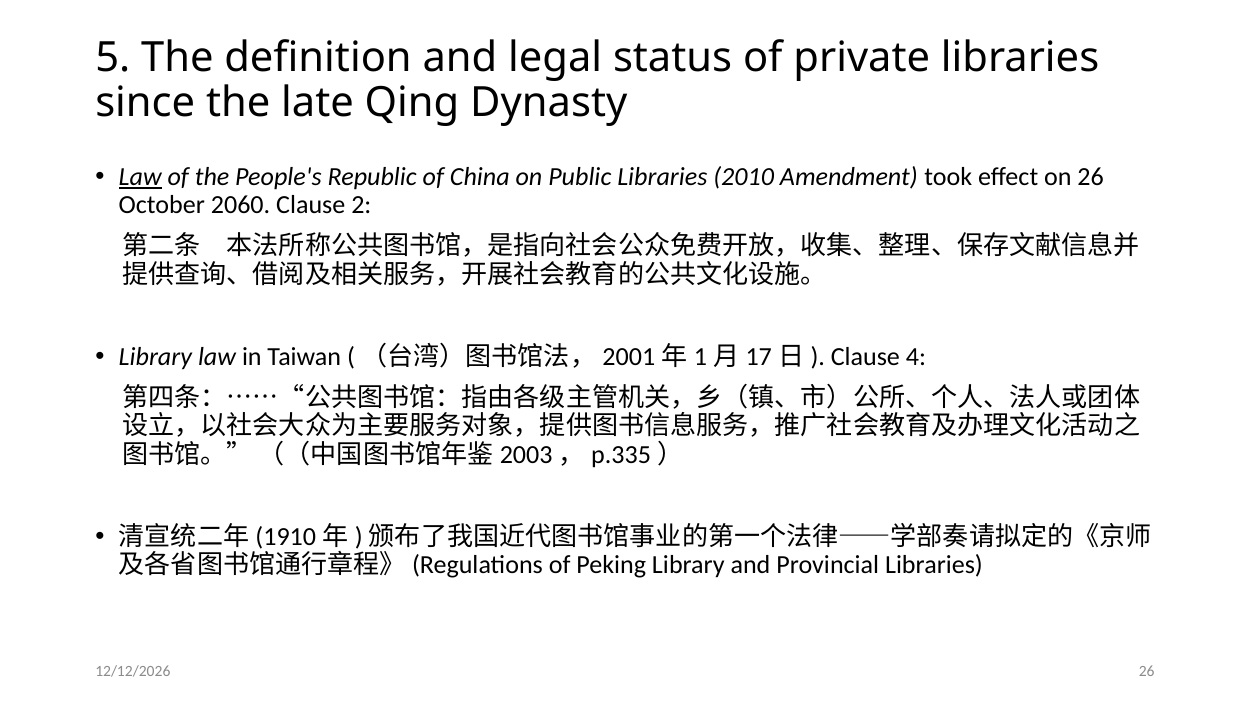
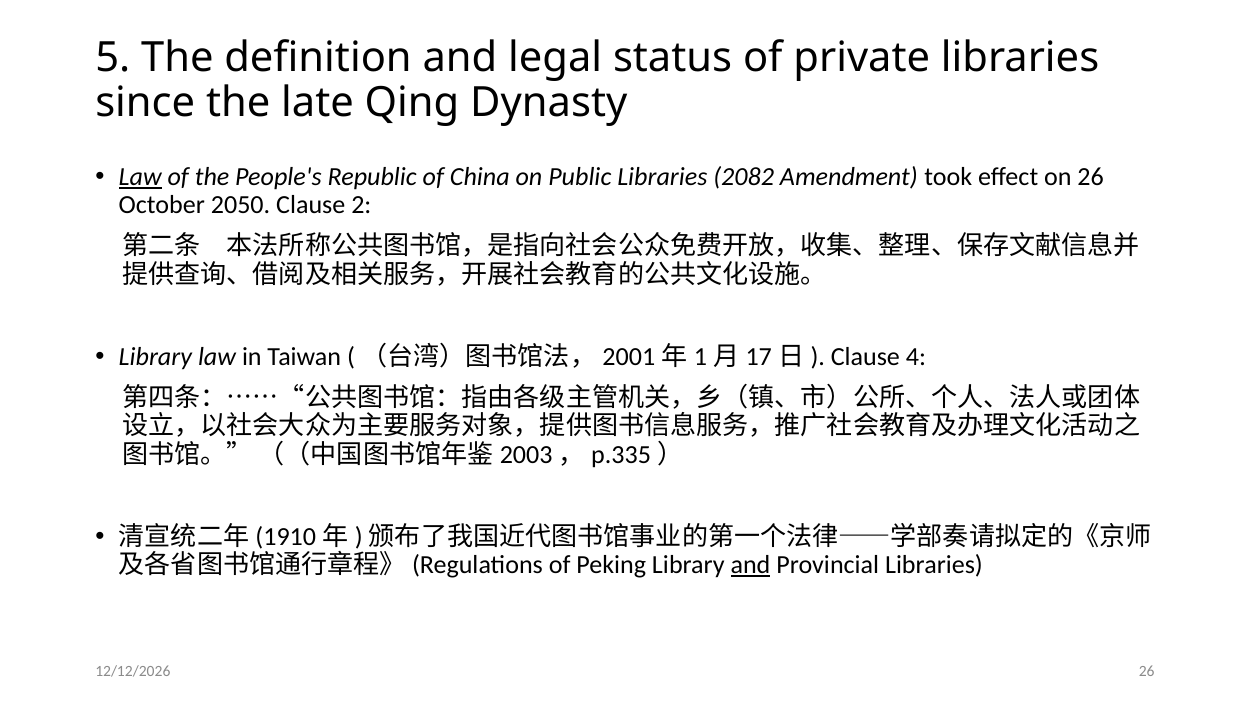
2010: 2010 -> 2082 (744, 177)
2060: 2060 -> 2050 (241, 205)
and underline: none -> present (751, 565)
